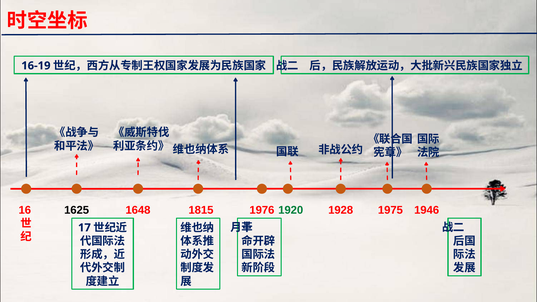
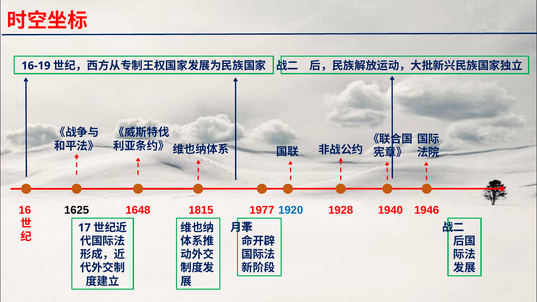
1976: 1976 -> 1977 (262, 210)
1920 colour: green -> blue (291, 210)
1975: 1975 -> 1940 (390, 210)
